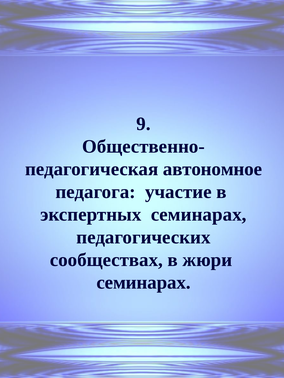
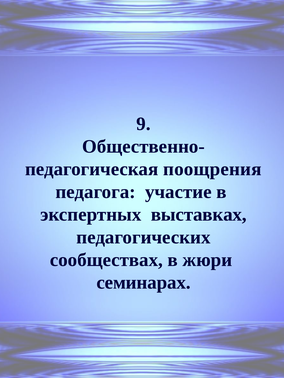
автономное: автономное -> поощрения (212, 169)
экспертных семинарах: семинарах -> выставках (199, 215)
